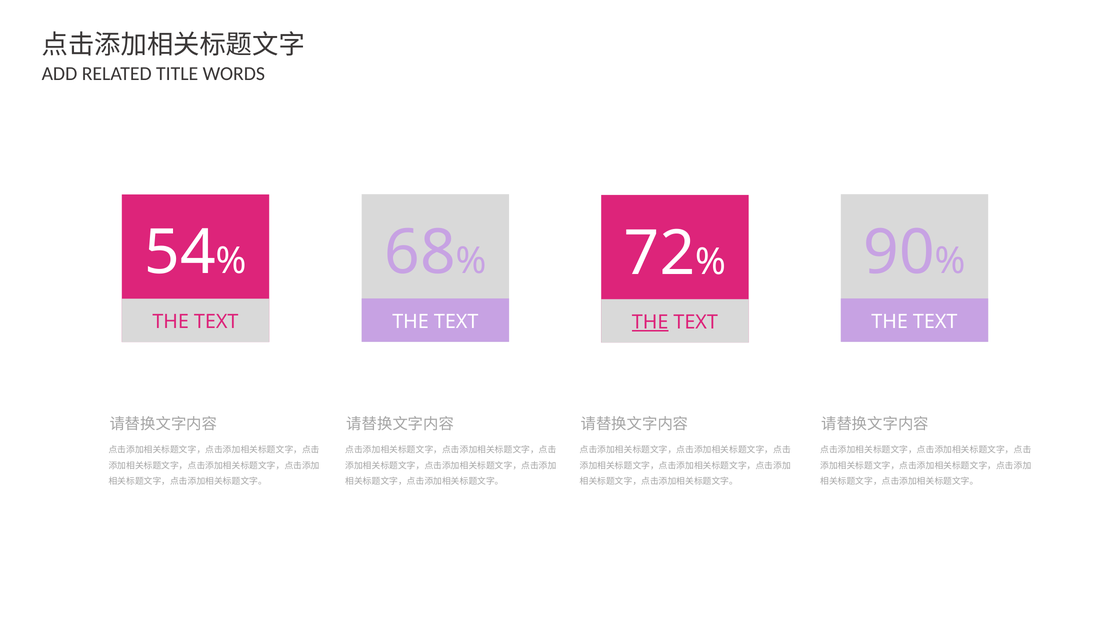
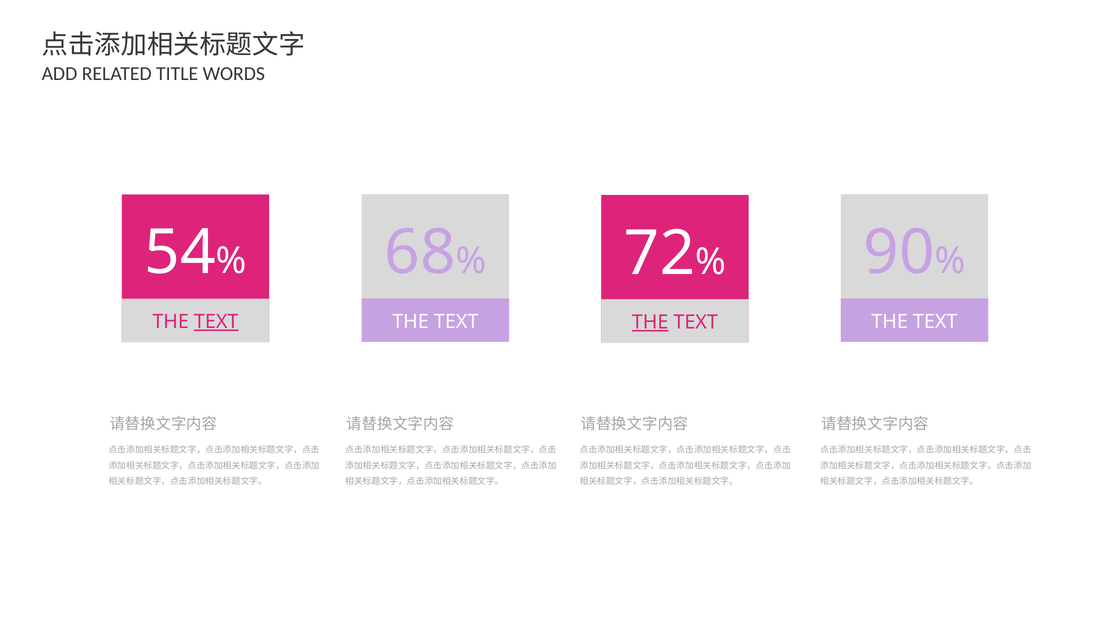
TEXT underline: none -> present (216, 321)
